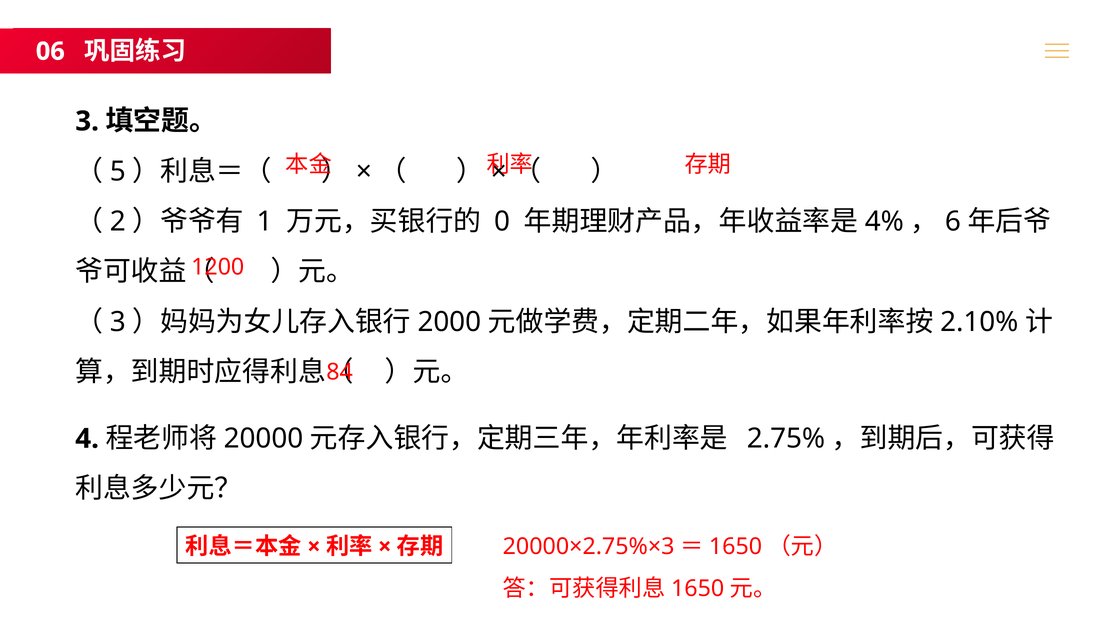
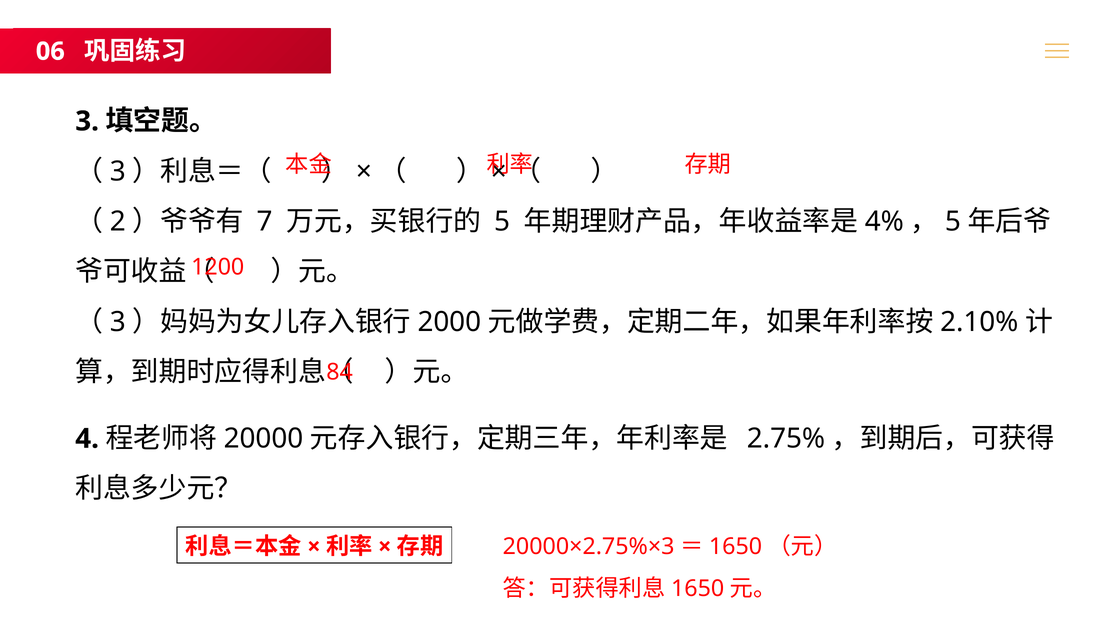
5: 5 -> 3 (118, 171)
1: 1 -> 7 (265, 221)
0: 0 -> 5 (502, 221)
6: 6 -> 5 (953, 221)
